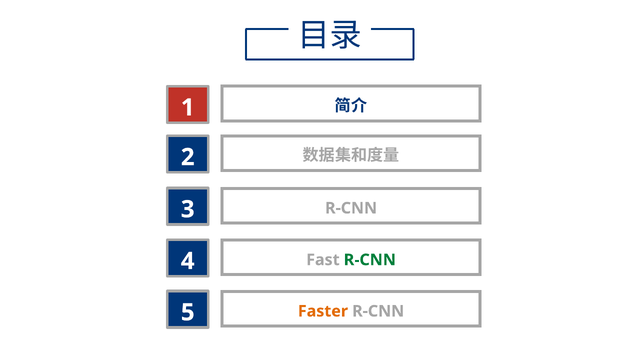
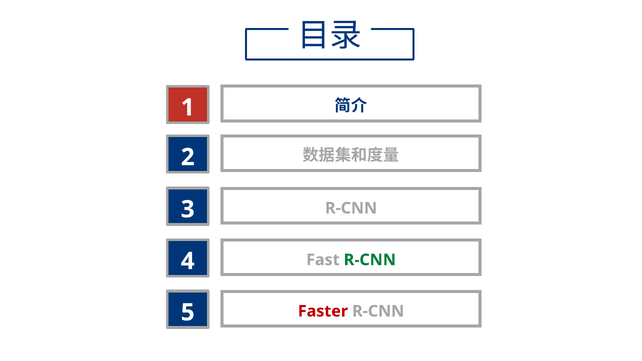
Faster colour: orange -> red (323, 311)
